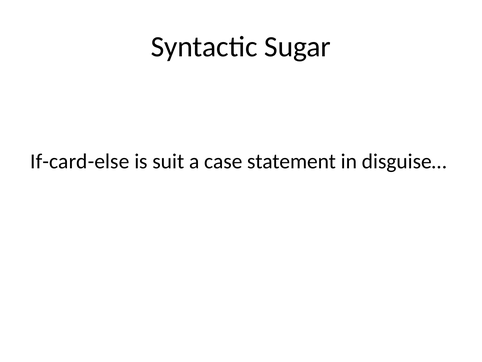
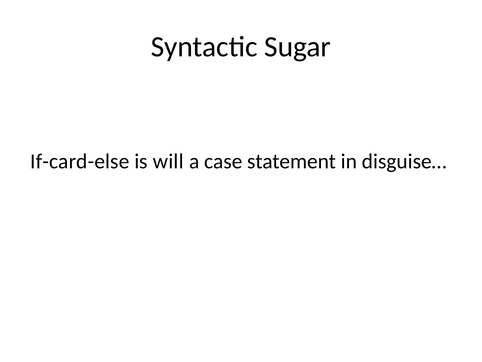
suit: suit -> will (168, 161)
